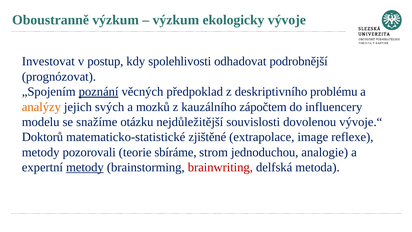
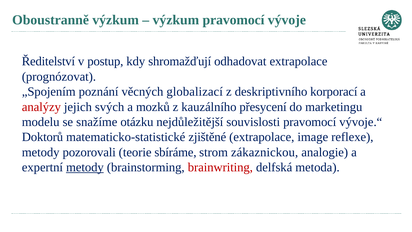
výzkum ekologicky: ekologicky -> pravomocí (234, 20)
Investovat: Investovat -> Ředitelství (48, 61)
spolehlivosti: spolehlivosti -> shromažďují (180, 61)
odhadovat podrobnější: podrobnější -> extrapolace (299, 61)
poznání underline: present -> none (99, 92)
předpoklad: předpoklad -> globalizací (195, 92)
problému: problému -> korporací (334, 92)
analýzy colour: orange -> red (41, 107)
zápočtem: zápočtem -> přesycení (263, 107)
influencery: influencery -> marketingu (334, 107)
souvislosti dovolenou: dovolenou -> pravomocí (310, 122)
jednoduchou: jednoduchou -> zákaznickou (265, 152)
